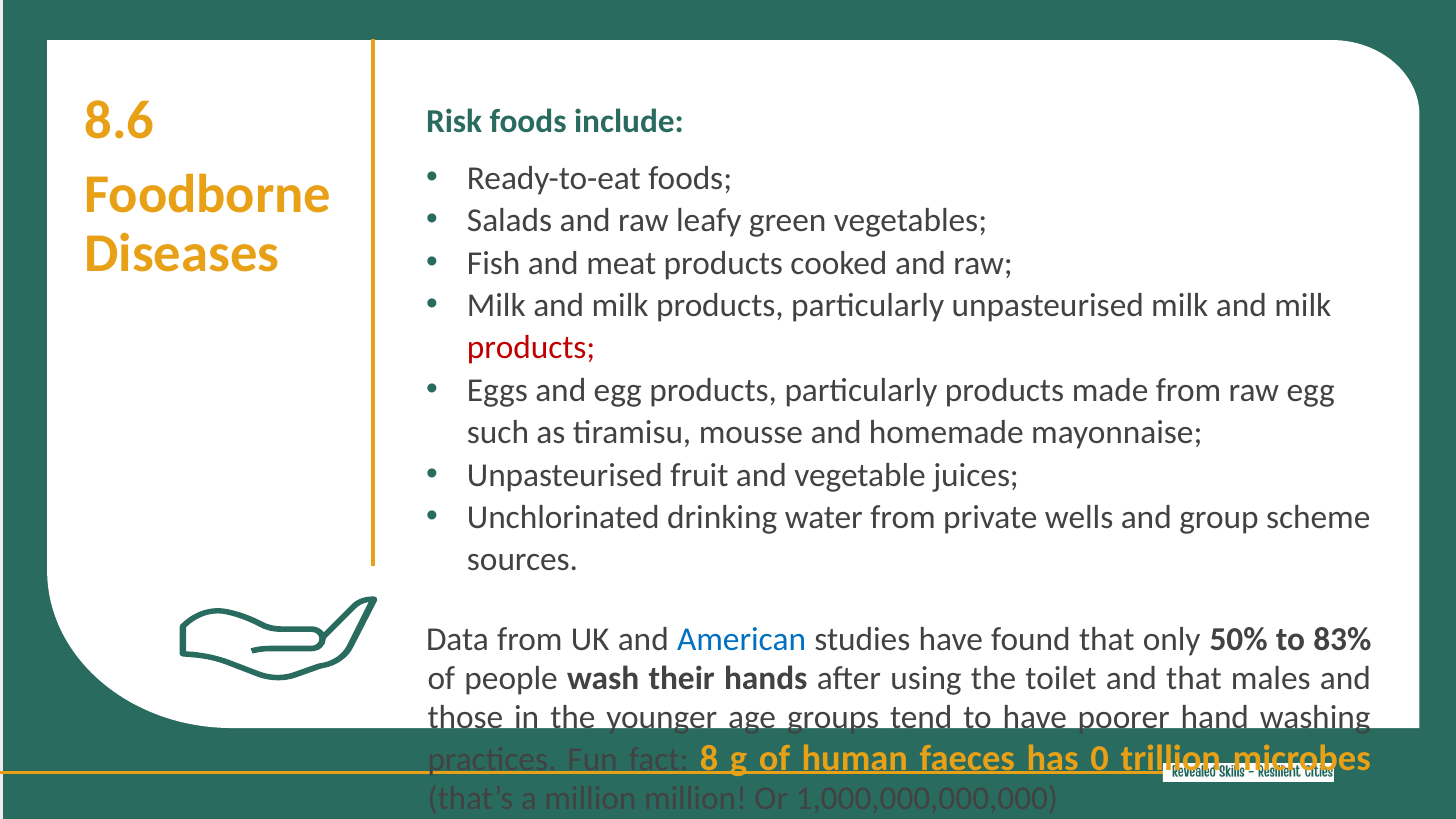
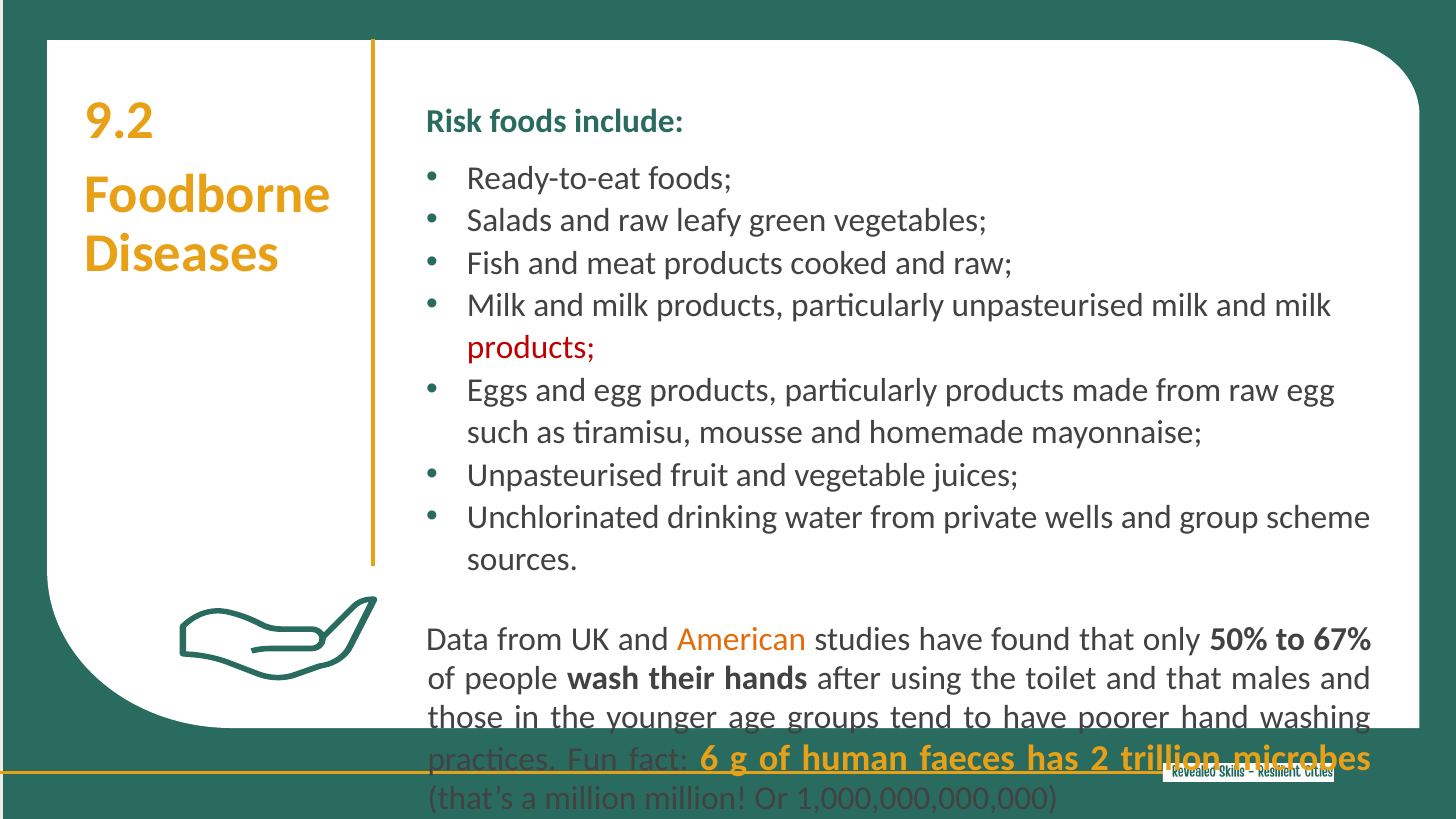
8.6: 8.6 -> 9.2 (119, 121)
American colour: blue -> orange (742, 640)
83%: 83% -> 67% (1342, 640)
8: 8 -> 6 (709, 758)
0: 0 -> 2 (1100, 758)
